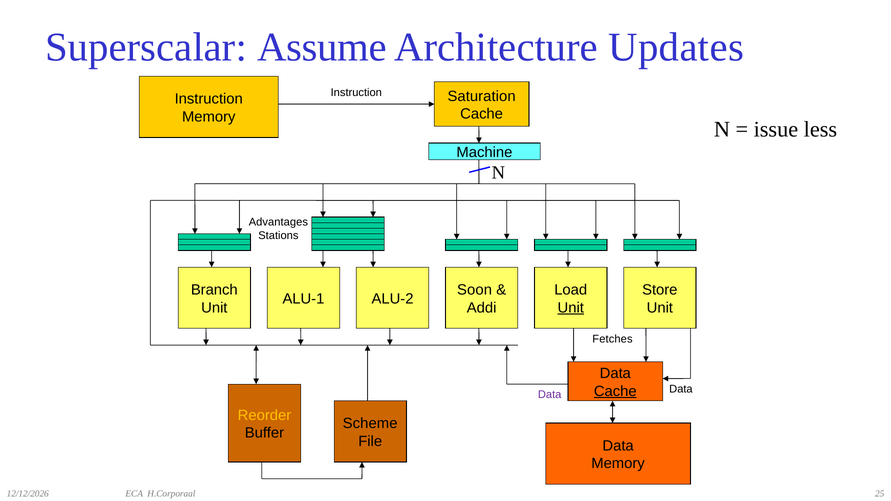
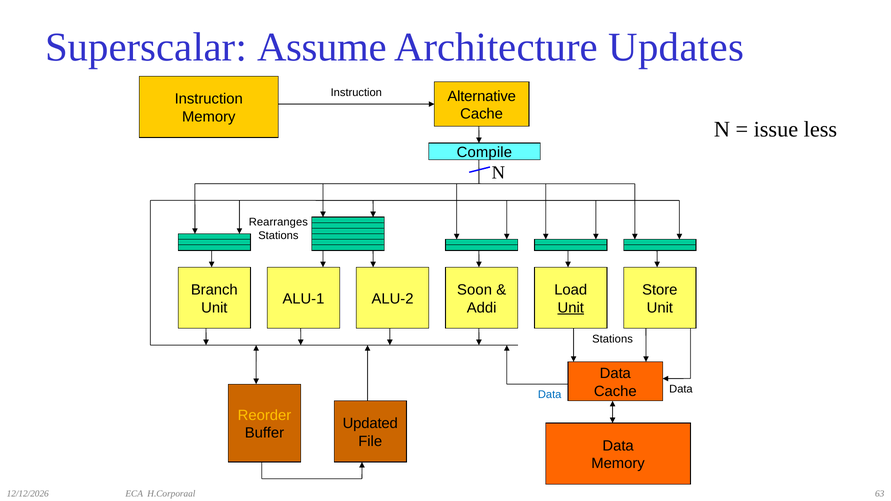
Saturation: Saturation -> Alternative (482, 96)
Machine: Machine -> Compile (484, 152)
Advantages: Advantages -> Rearranges (278, 222)
Fetches: Fetches -> Stations (613, 339)
Cache underline: present -> none (615, 391)
Data colour: purple -> blue (550, 395)
Scheme: Scheme -> Updated (370, 424)
25: 25 -> 63 (880, 494)
